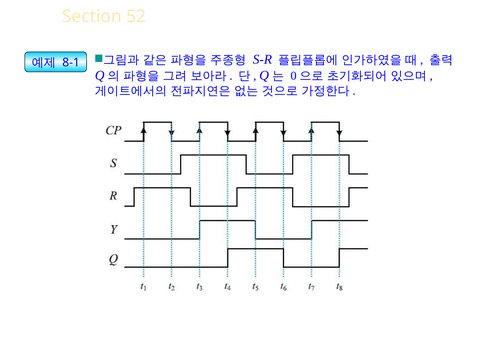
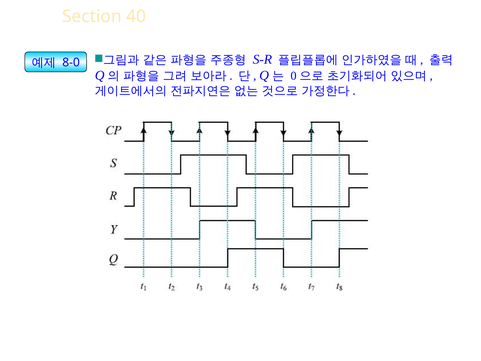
52: 52 -> 40 (136, 16)
8-1: 8-1 -> 8-0 (71, 62)
